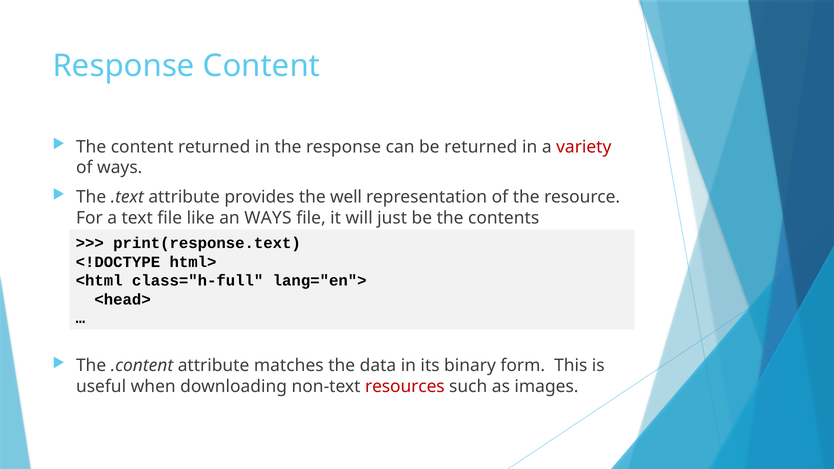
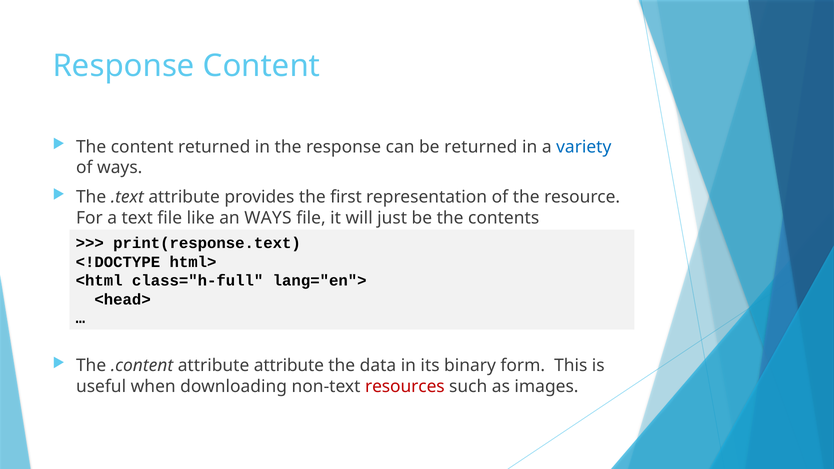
variety colour: red -> blue (584, 147)
well: well -> first (346, 197)
attribute matches: matches -> attribute (289, 366)
